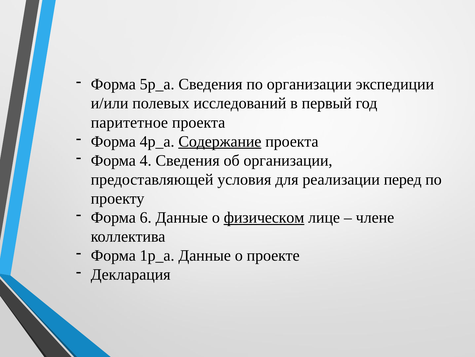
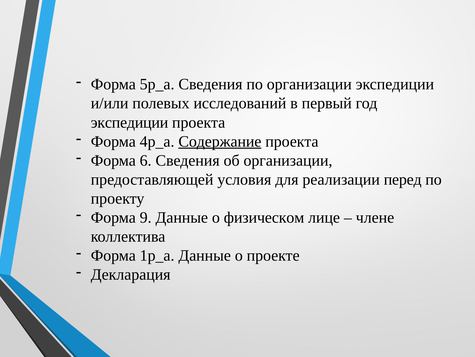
паритетное: паритетное -> экспедиции (130, 122)
4: 4 -> 6 (146, 160)
6: 6 -> 9 (146, 217)
физическом underline: present -> none (264, 217)
